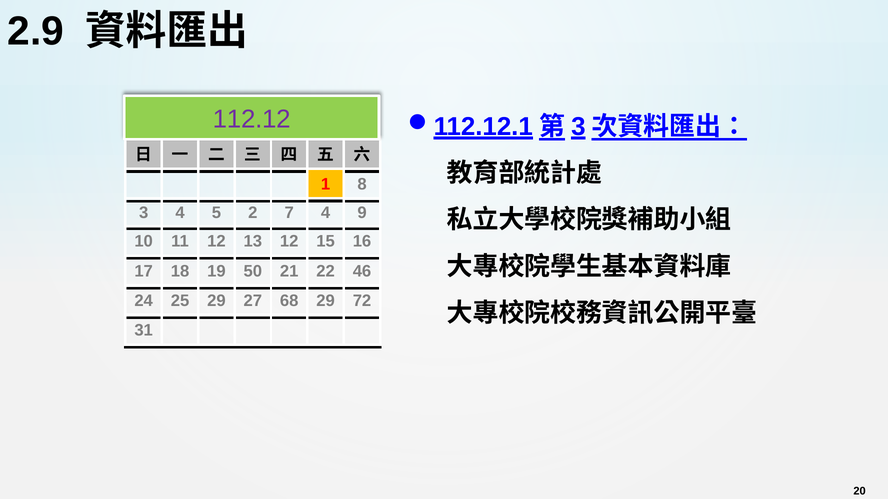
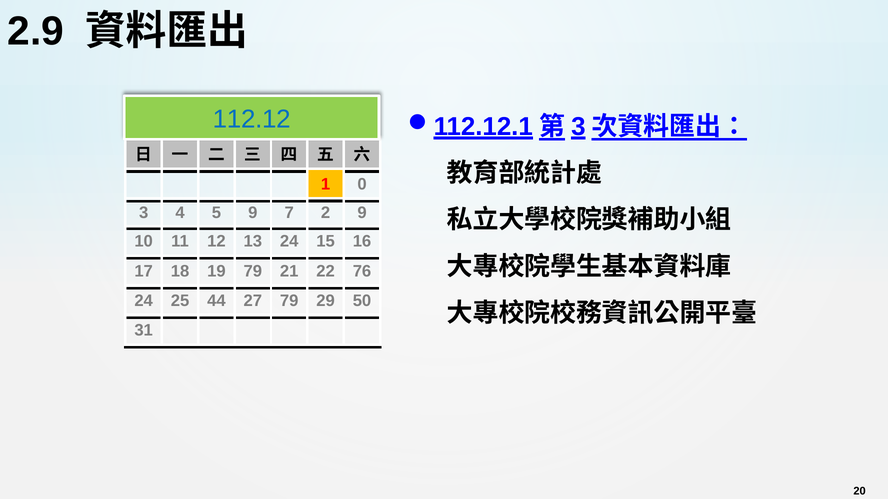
112.12 colour: purple -> blue (252, 119)
8: 8 -> 0 (362, 184)
5 2: 2 -> 9 (253, 213)
7 4: 4 -> 2 (326, 213)
13 12: 12 -> 24 (289, 242)
19 50: 50 -> 79 (253, 271)
46: 46 -> 76 (362, 271)
25 29: 29 -> 44 (216, 301)
27 68: 68 -> 79 (289, 301)
72: 72 -> 50 (362, 301)
